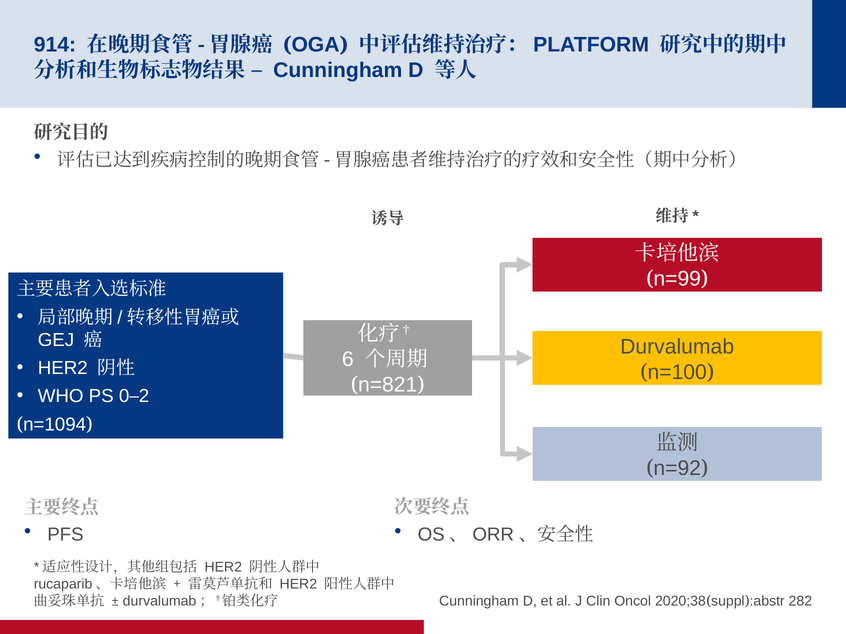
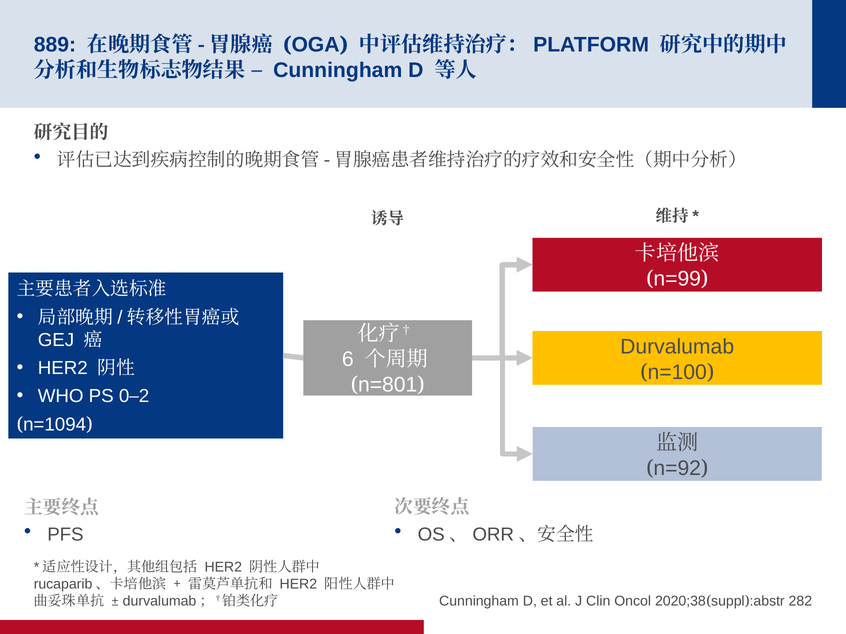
914: 914 -> 889 (55, 45)
n=821: n=821 -> n=801 (388, 385)
